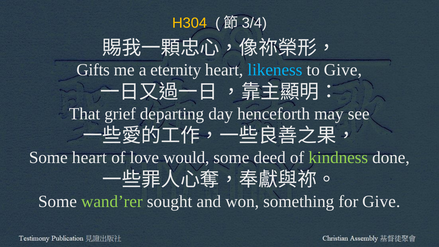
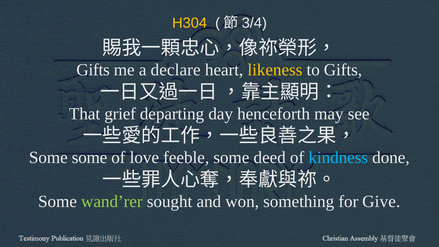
eternity: eternity -> declare (176, 70)
likeness colour: light blue -> yellow (275, 70)
to Give: Give -> Gifts (343, 70)
Some heart: heart -> some (90, 158)
would: would -> feeble (186, 158)
kindness colour: light green -> light blue (338, 158)
